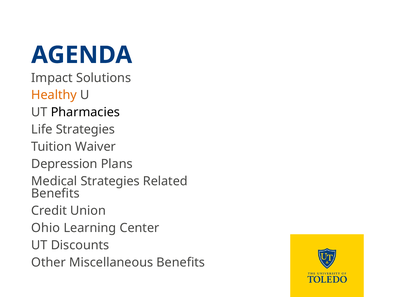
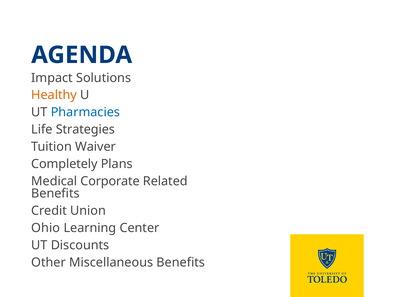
Pharmacies colour: black -> blue (85, 112)
Depression: Depression -> Completely (64, 164)
Medical Strategies: Strategies -> Corporate (110, 181)
